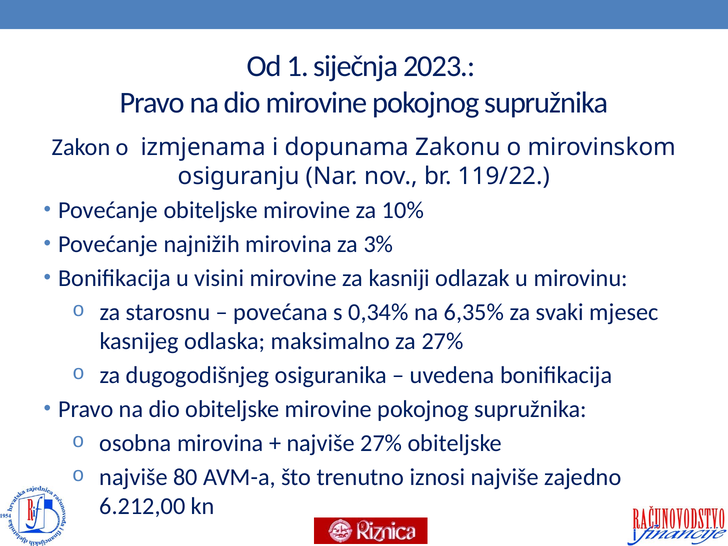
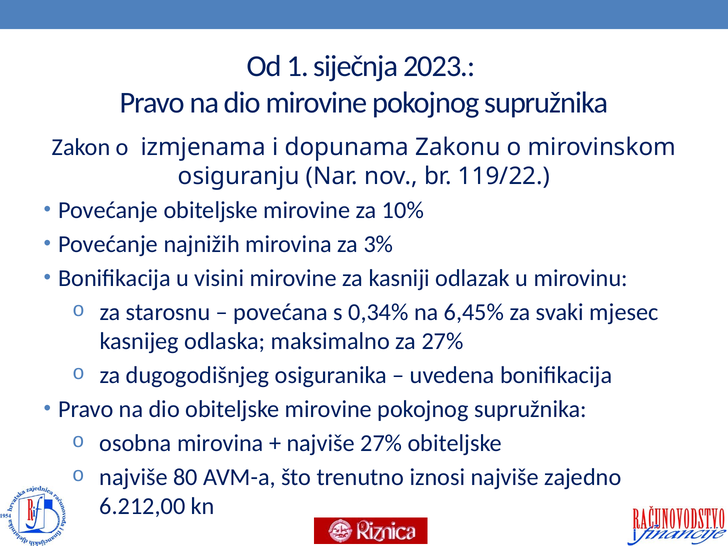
6,35%: 6,35% -> 6,45% (474, 312)
